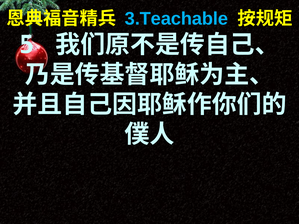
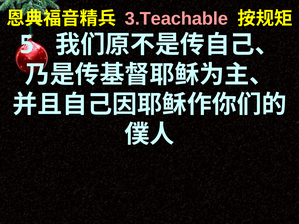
3.Teachable colour: light blue -> pink (176, 19)
